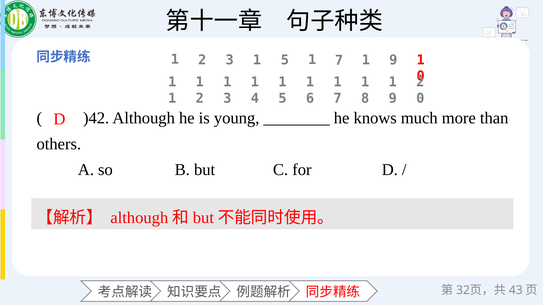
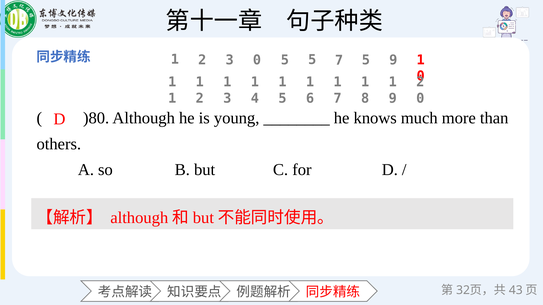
2 3 1: 1 -> 0 (257, 60)
1: 1 -> 5 (312, 60)
1: 1 -> 5 (366, 60)
)42: )42 -> )80 (96, 118)
